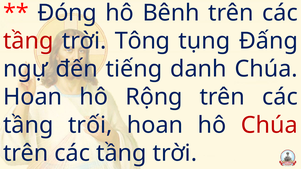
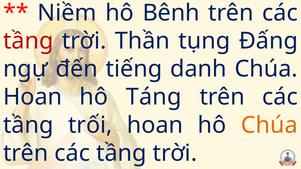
Đóng: Đóng -> Niềm (67, 13)
Tông: Tông -> Thần (142, 41)
Rộng: Rộng -> Táng (154, 97)
Chúa colour: red -> orange (269, 125)
